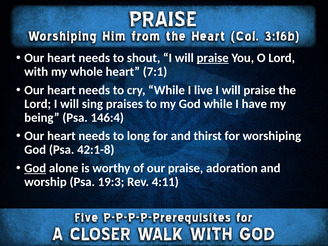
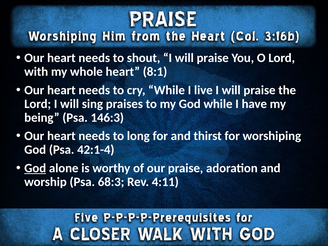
praise underline: present -> none (213, 58)
7:1: 7:1 -> 8:1 (155, 72)
146:4: 146:4 -> 146:3 (107, 118)
42:1-8: 42:1-8 -> 42:1-4 (96, 150)
19:3: 19:3 -> 68:3 (111, 182)
